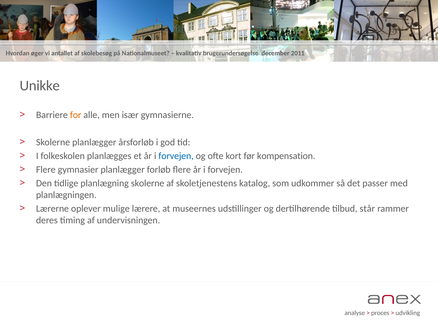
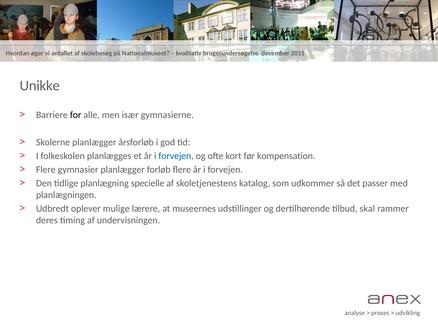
for colour: orange -> black (76, 115)
planlægning skolerne: skolerne -> specielle (148, 183)
Lærerne: Lærerne -> Udbredt (52, 208)
står: står -> skal (367, 208)
